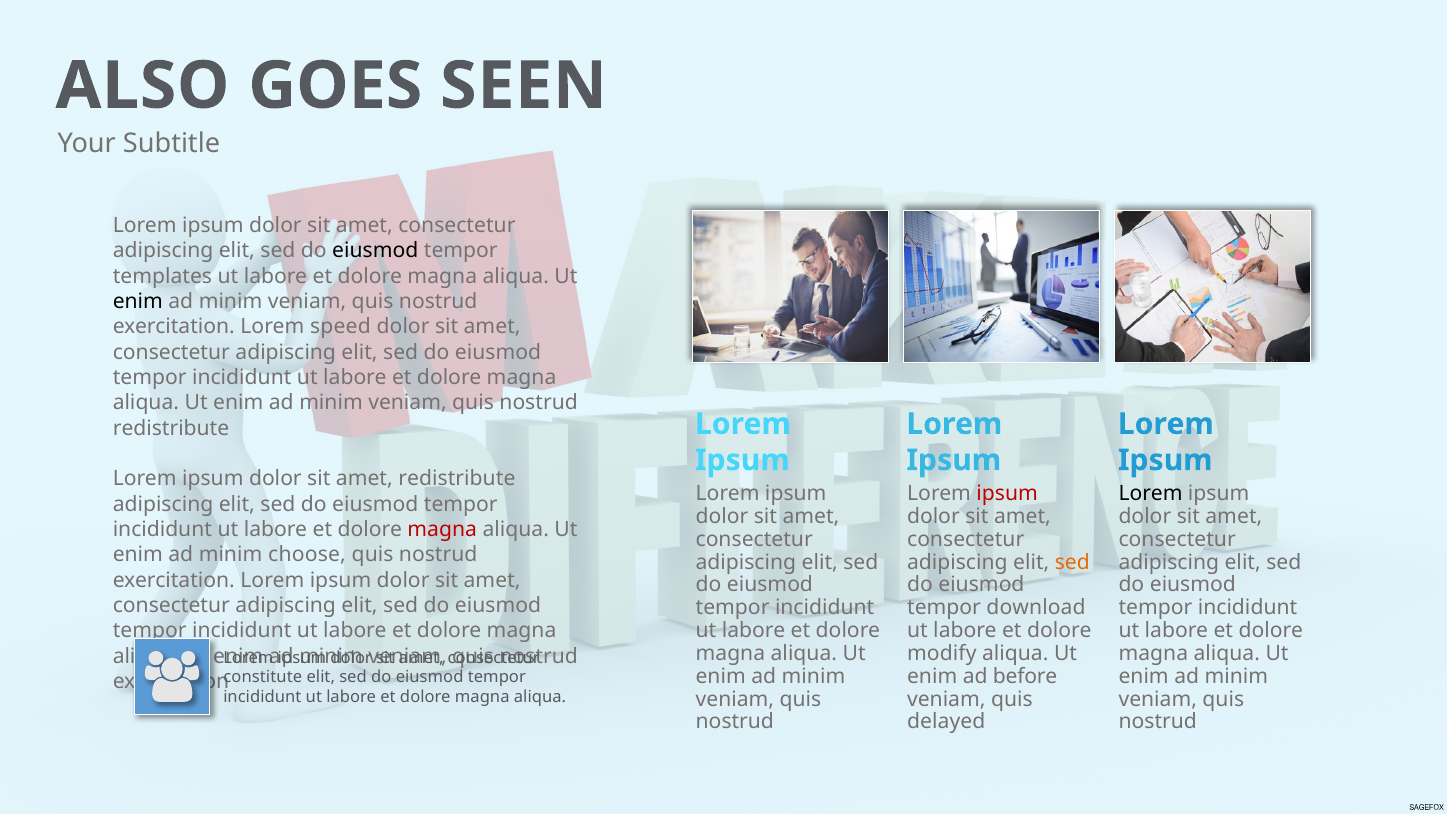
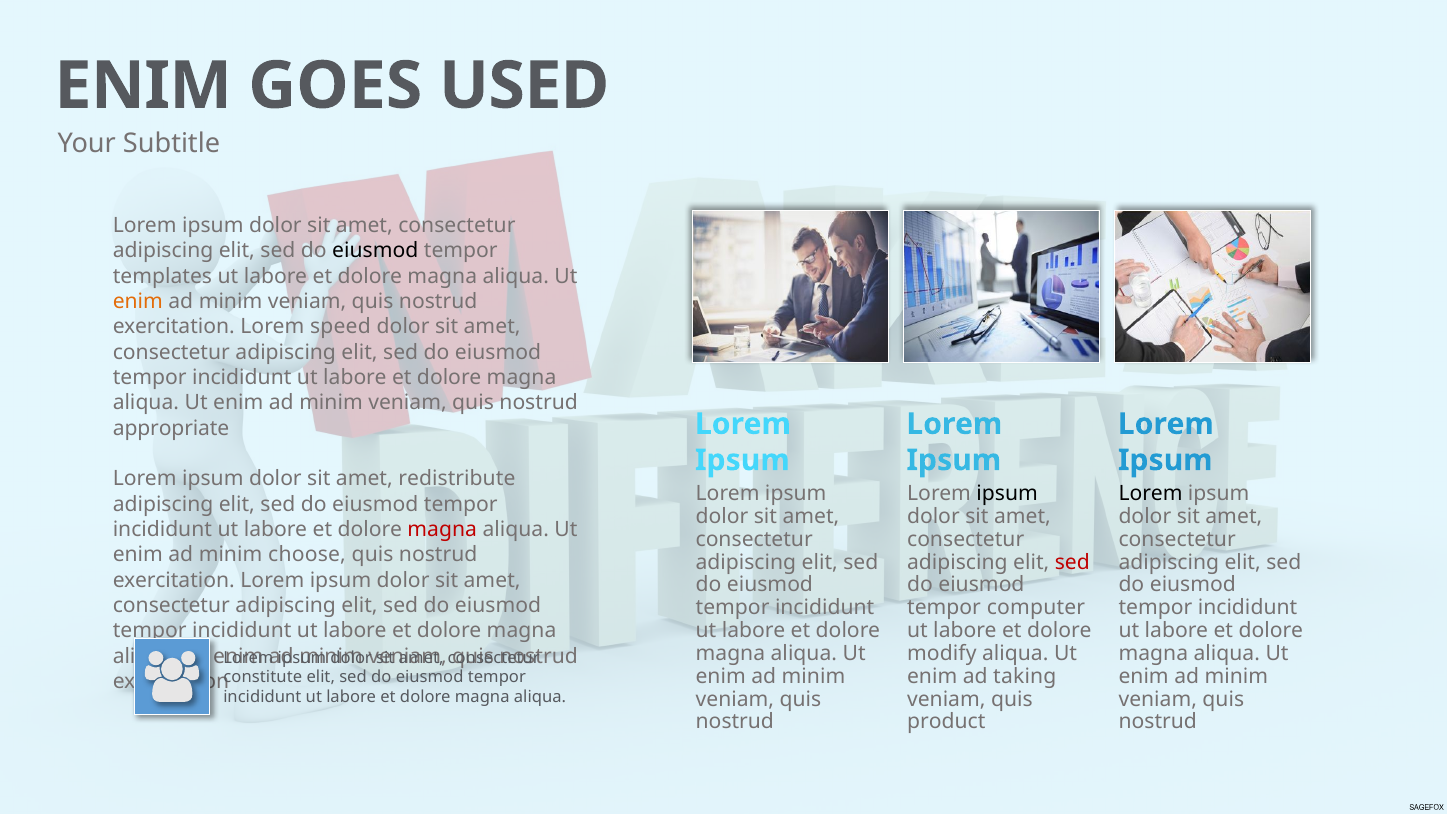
ALSO: ALSO -> ENIM (143, 86)
SEEN: SEEN -> USED (524, 86)
enim colour: black -> orange (138, 301)
redistribute: redistribute -> appropriate (171, 428)
ipsum colour: red -> black (1007, 494)
sed colour: orange -> red (1072, 562)
download: download -> computer (1036, 608)
before: before -> taking (1025, 676)
delayed: delayed -> product (946, 722)
